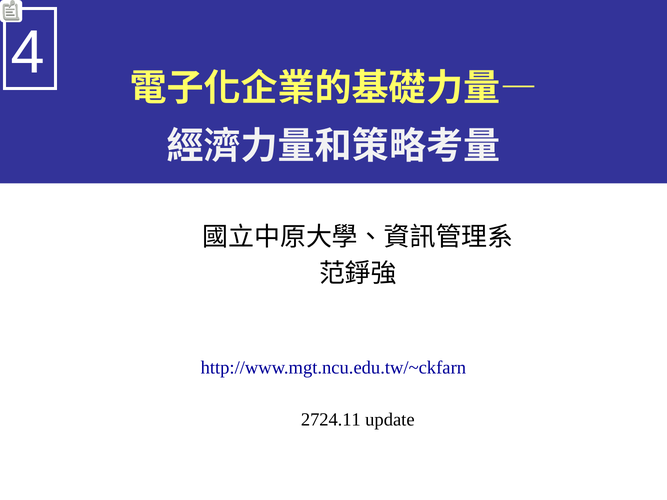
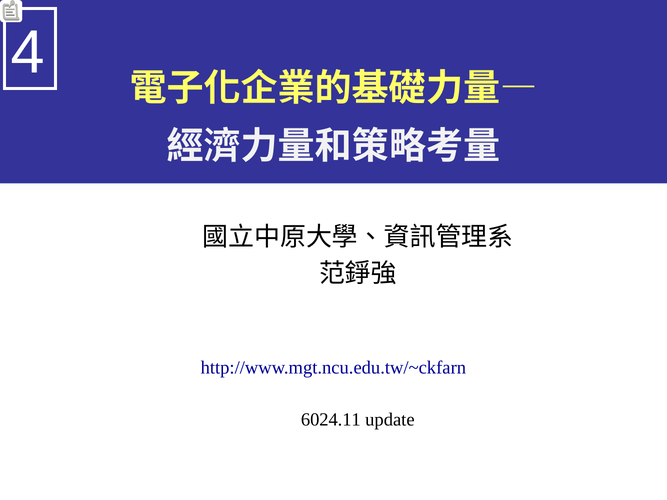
2724.11: 2724.11 -> 6024.11 (331, 420)
